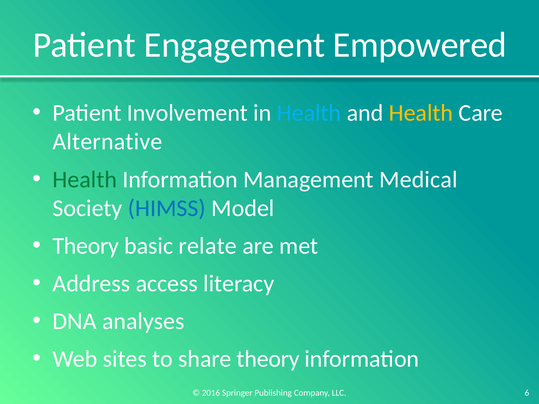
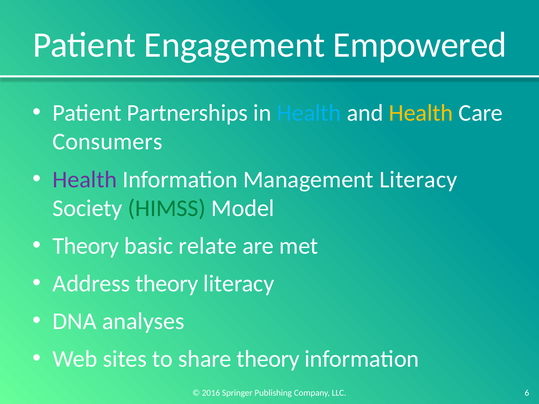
Involvement: Involvement -> Partnerships (187, 113)
Alternative: Alternative -> Consumers (108, 142)
Health colour: green -> purple (85, 180)
Management Medical: Medical -> Literacy (418, 180)
HIMSS colour: blue -> green (167, 208)
Address access: access -> theory (167, 284)
